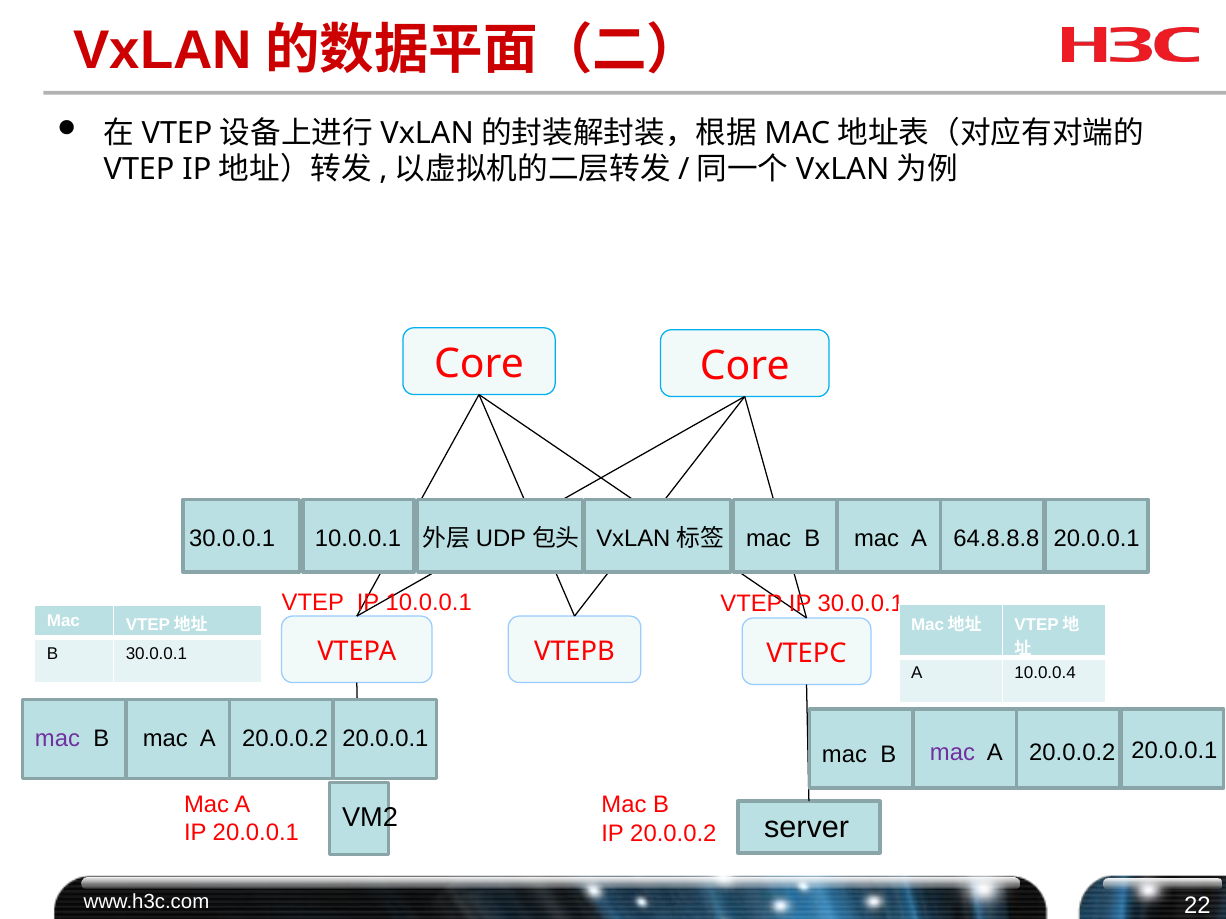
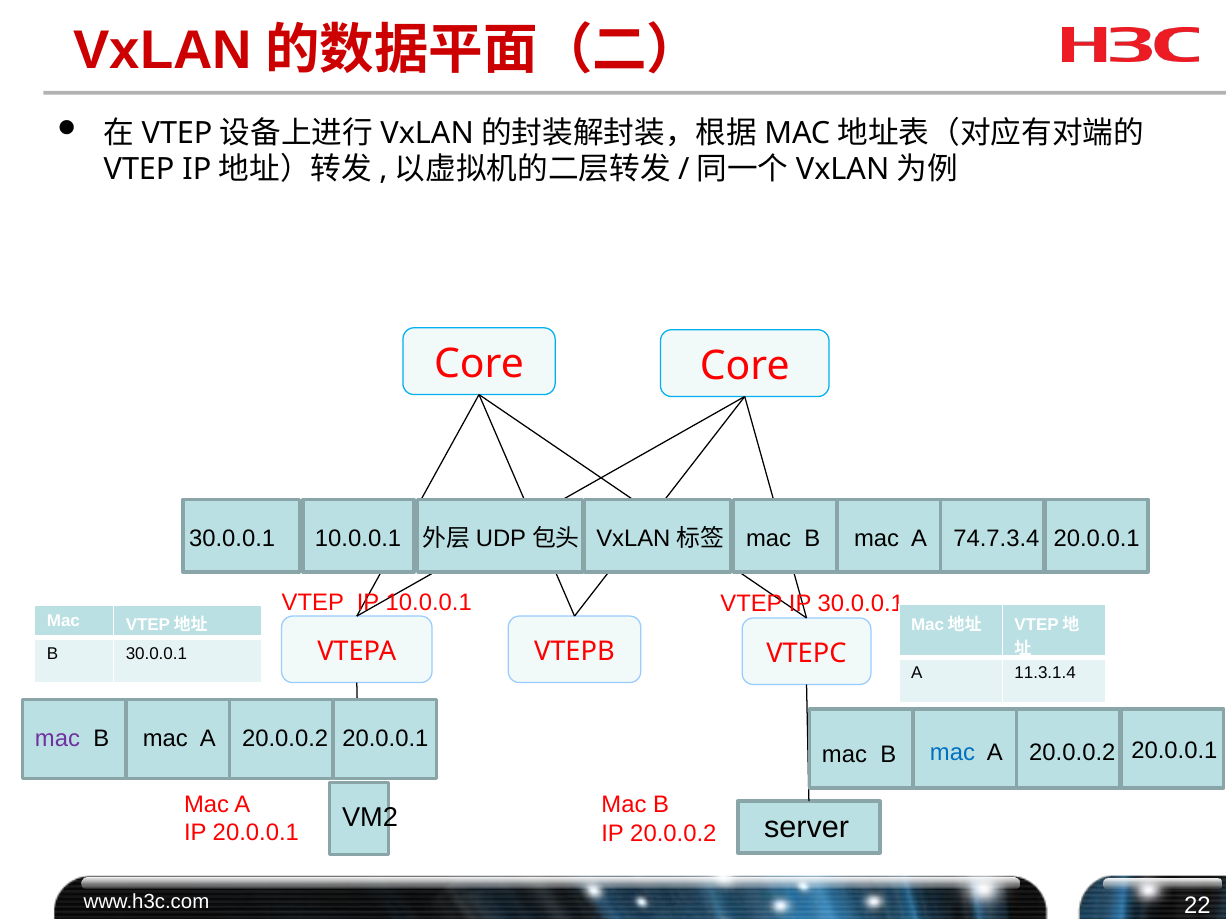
64.8.8.8: 64.8.8.8 -> 74.7.3.4 (996, 538)
10.0.0.4: 10.0.0.4 -> 11.3.1.4 (1045, 674)
mac colour: purple -> blue (952, 753)
